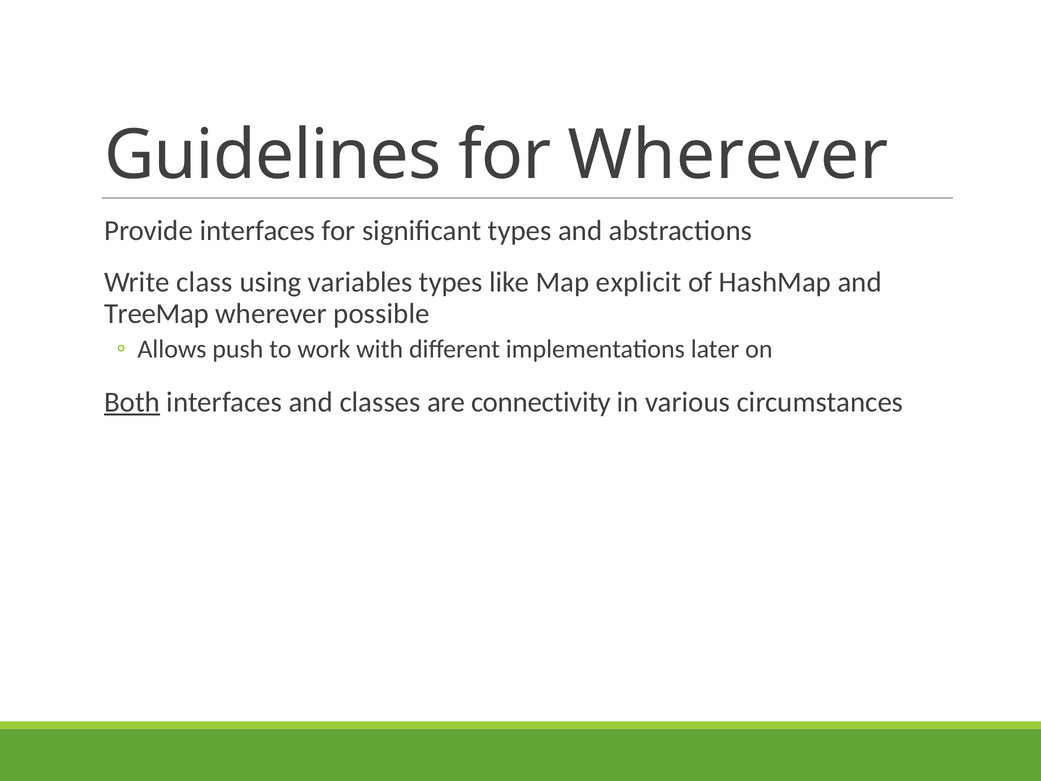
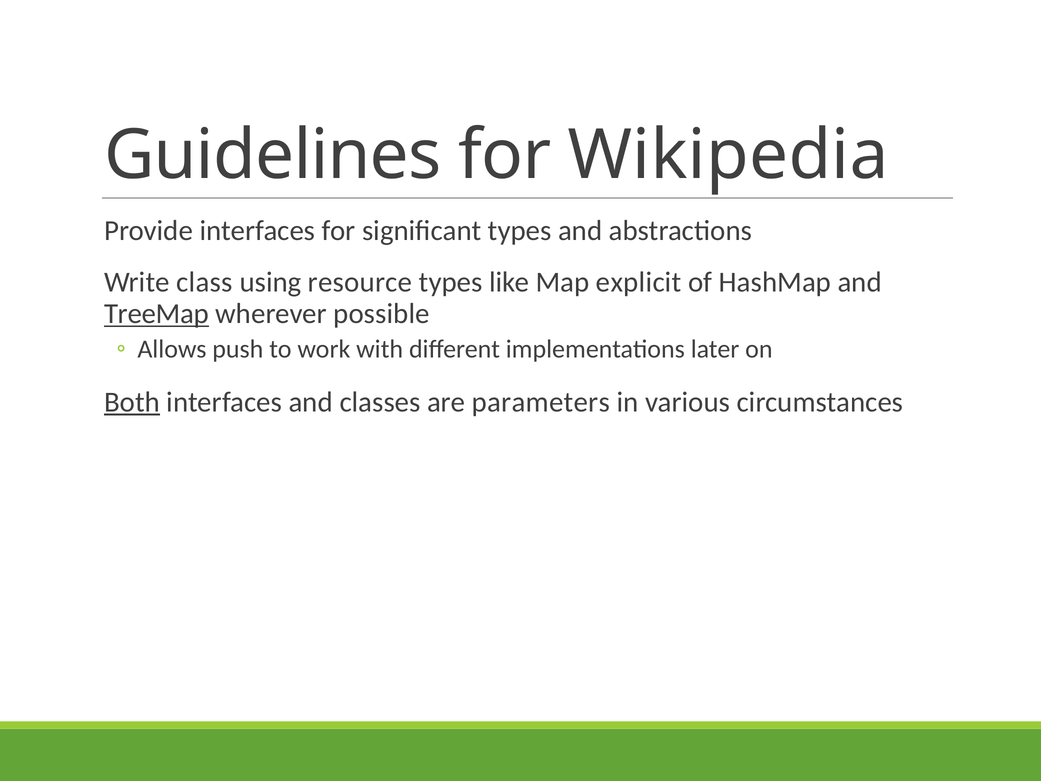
for Wherever: Wherever -> Wikipedia (728, 156)
variables: variables -> resource (360, 282)
TreeMap underline: none -> present (157, 314)
connectivity: connectivity -> parameters (541, 402)
